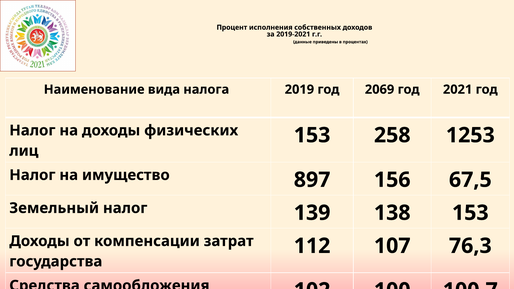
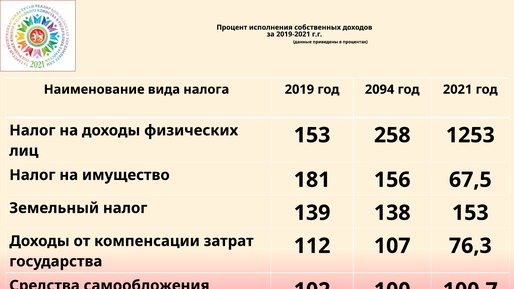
2069: 2069 -> 2094 (380, 90)
897: 897 -> 181 (312, 180)
